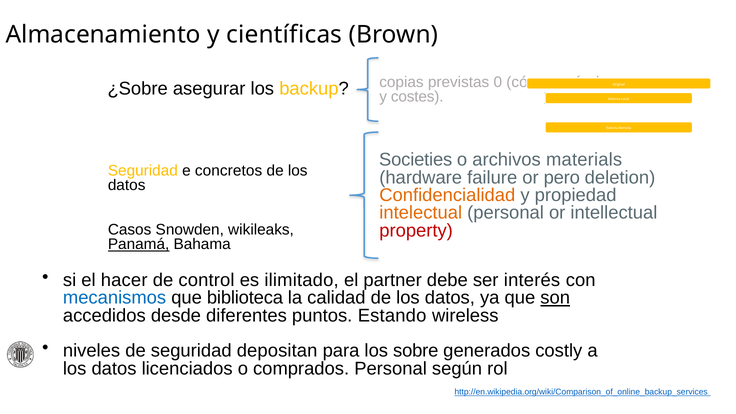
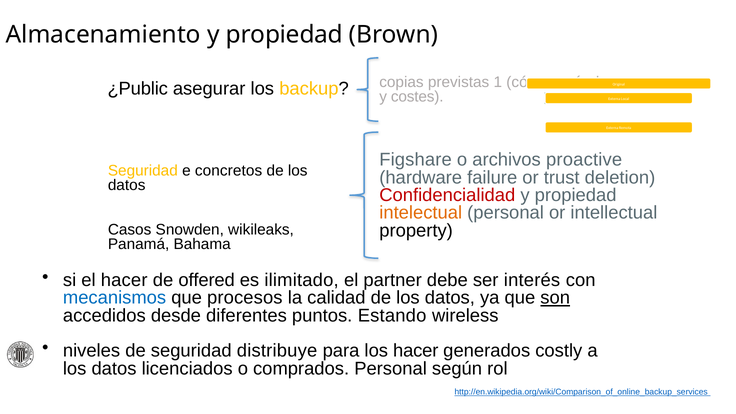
Almacenamiento y científicas: científicas -> propiedad (284, 35)
¿Sobre: ¿Sobre -> ¿Public (138, 89)
0: 0 -> 1 (498, 82)
Societies: Societies -> Figshare (416, 160)
materials: materials -> proactive (584, 160)
pero: pero -> trust (562, 177)
Confidencialidad colour: orange -> red (447, 195)
property colour: red -> black (416, 230)
Panamá underline: present -> none (139, 244)
control: control -> offered (207, 280)
biblioteca: biblioteca -> procesos (245, 298)
depositan: depositan -> distribuye (277, 351)
los sobre: sobre -> hacer (416, 351)
